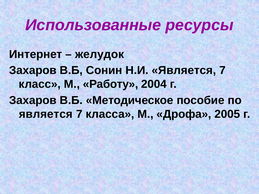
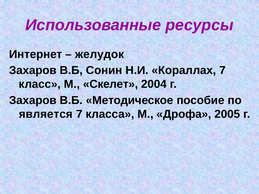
Н.И Является: Является -> Кораллах (184, 70)
Работу: Работу -> Скелет (111, 84)
